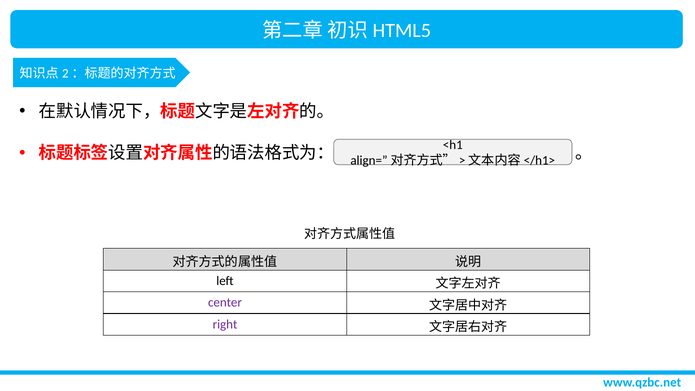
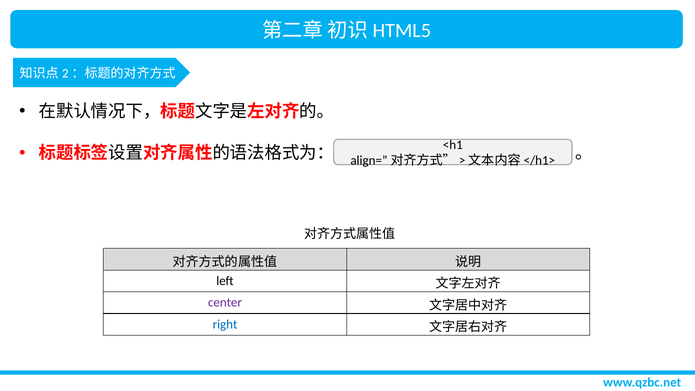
right colour: purple -> blue (225, 324)
